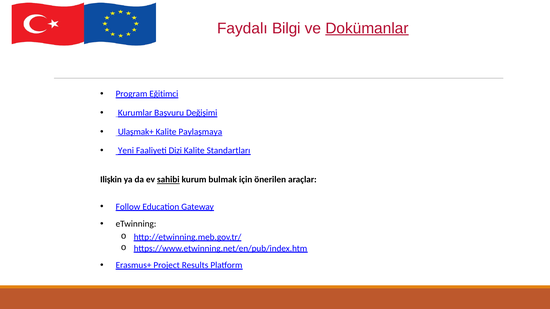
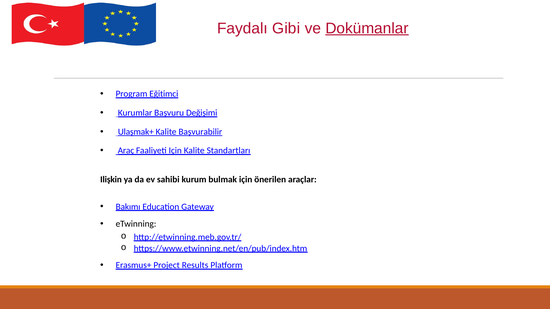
Bilgi: Bilgi -> Gibi (286, 28)
Paylaşmaya: Paylaşmaya -> Başvurabilir (200, 132)
Yeni: Yeni -> Araç (126, 151)
Faaliyeti Dizi: Dizi -> Için (175, 151)
sahibi underline: present -> none (168, 180)
Follow: Follow -> Bakımı (128, 207)
